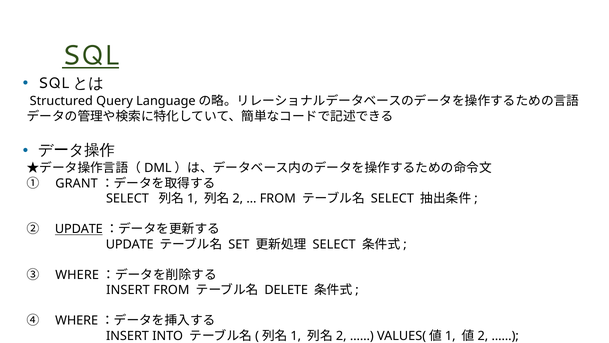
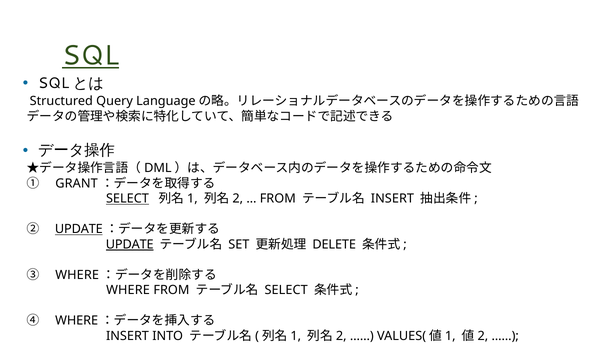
SELECT underline: none -> present (127, 198)
SELECT: SELECT -> INSERT (392, 198)
UPDATE underline: none -> present (130, 244)
SELECT: SELECT -> DELETE (334, 244)
INSERT: INSERT -> WHERE (128, 290)
DELETE: DELETE -> SELECT (286, 290)
